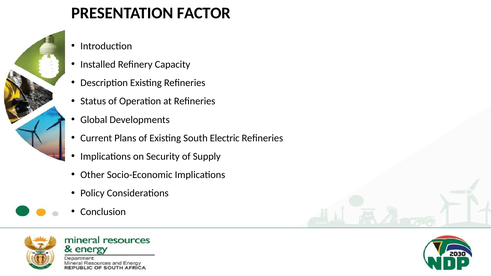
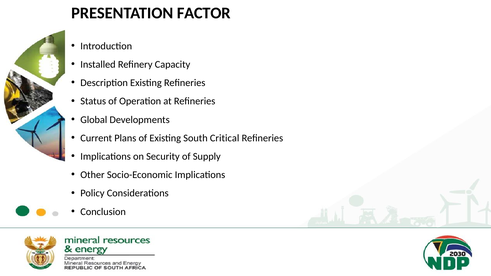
Electric: Electric -> Critical (225, 138)
